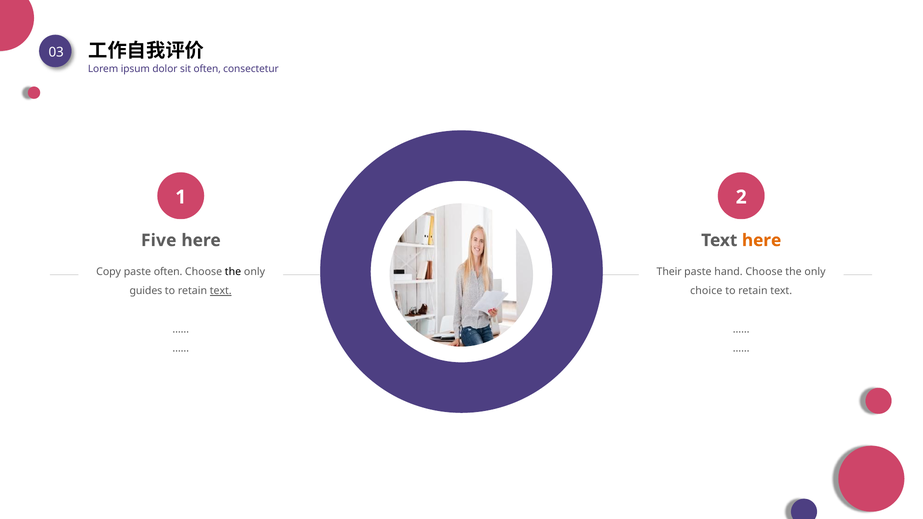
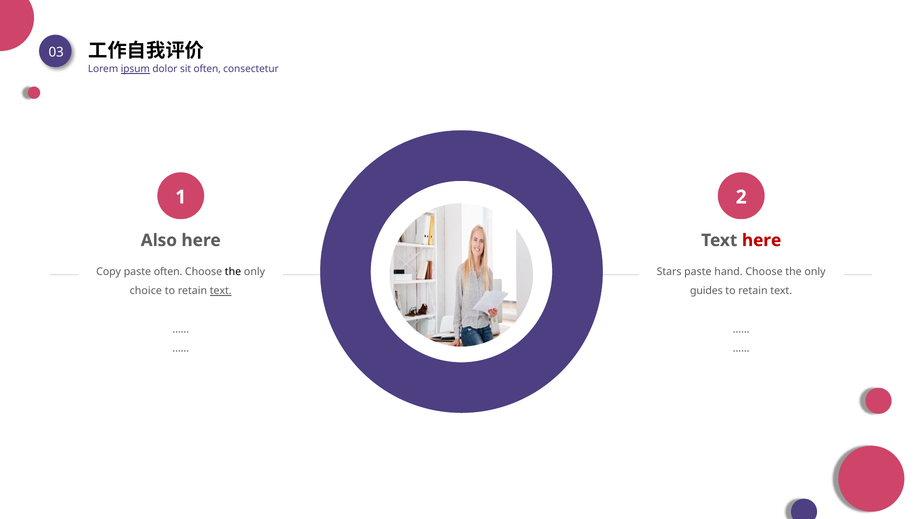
ipsum underline: none -> present (135, 69)
Five: Five -> Also (159, 240)
here colour: orange -> red (762, 240)
Their: Their -> Stars (669, 272)
guides: guides -> choice (146, 291)
choice: choice -> guides (706, 291)
